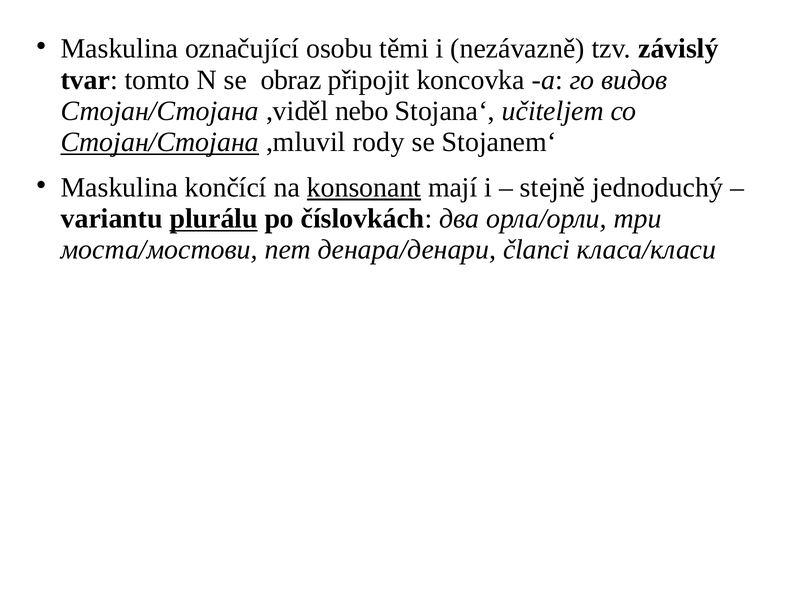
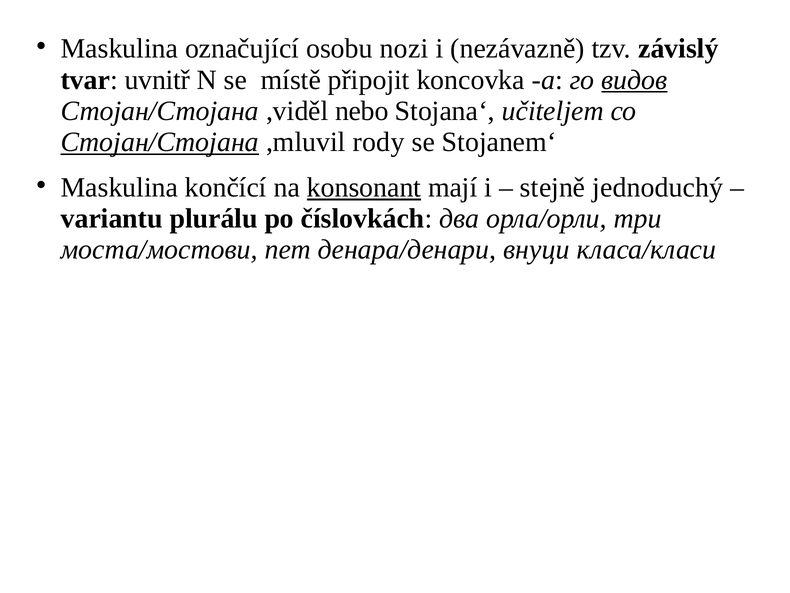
těmi: těmi -> nozi (404, 49)
tomto: tomto -> uvnitř (157, 80)
obraz: obraz -> místě (291, 80)
видов underline: none -> present (634, 80)
plurálu underline: present -> none (214, 218)
članci: članci -> внуци (536, 250)
